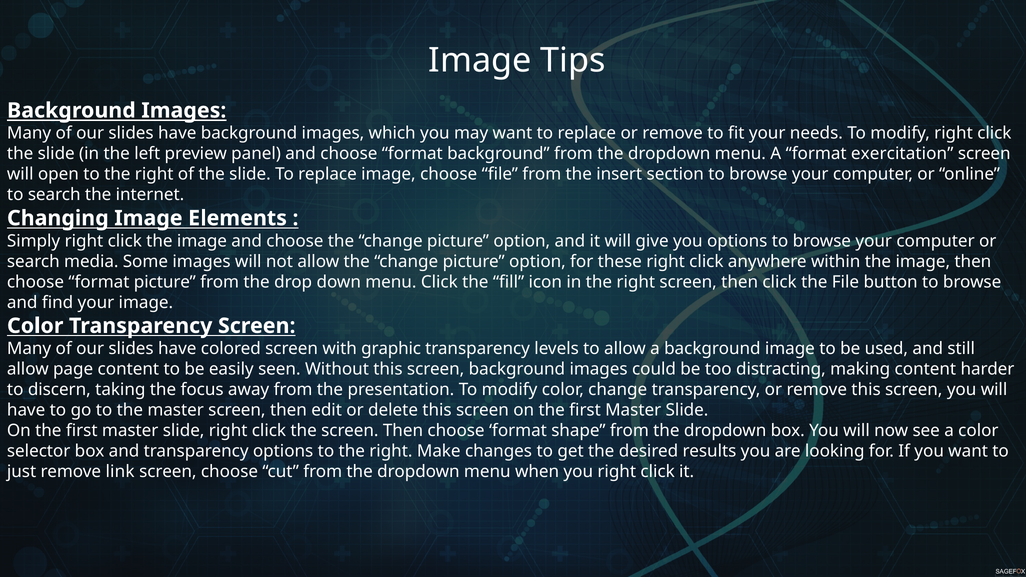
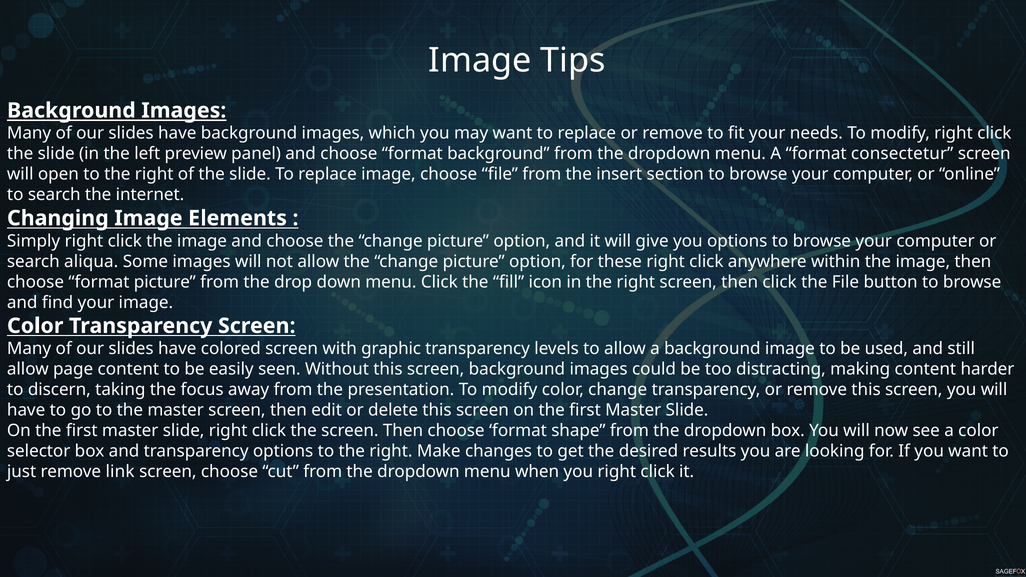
exercitation: exercitation -> consectetur (902, 154)
media: media -> aliqua (91, 262)
